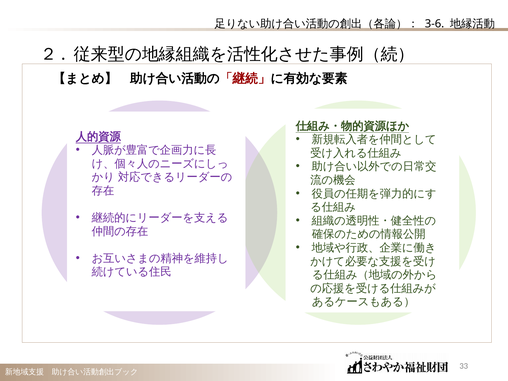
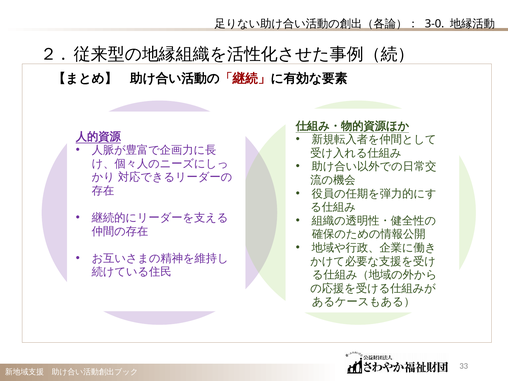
3-6: 3-6 -> 3-0 (435, 24)
